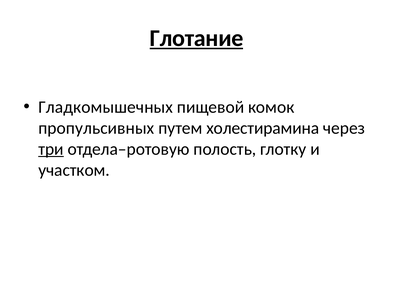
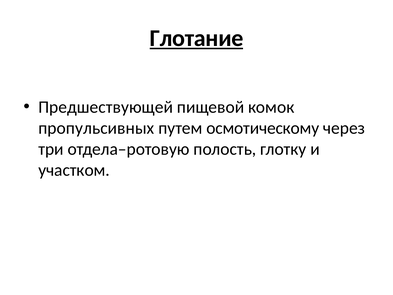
Гладкомышечных: Гладкомышечных -> Предшествующей (106, 107)
холестирамина: холестирамина -> осмотическому (263, 128)
три underline: present -> none (51, 149)
